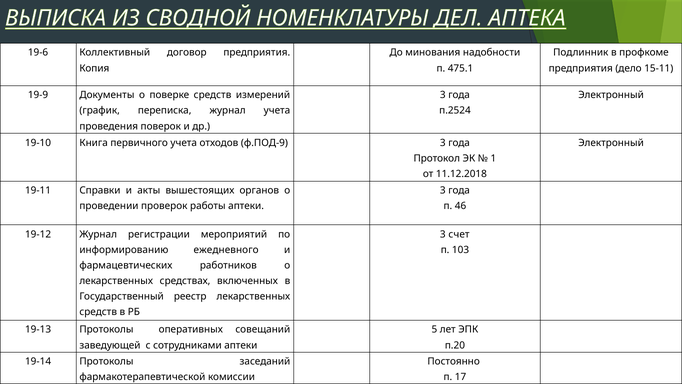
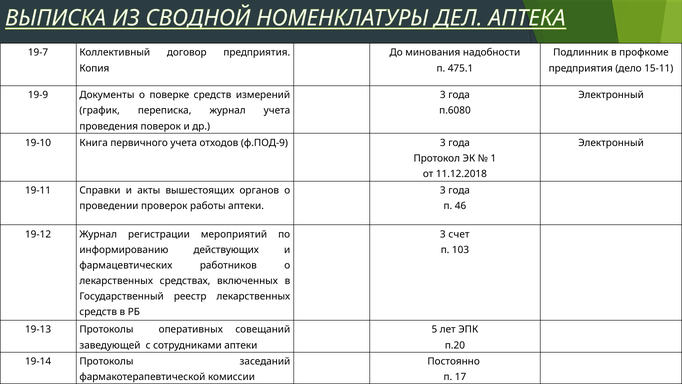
19-6: 19-6 -> 19-7 (38, 53)
п.2524: п.2524 -> п.6080 (455, 111)
ежедневного: ежедневного -> действующих (226, 250)
